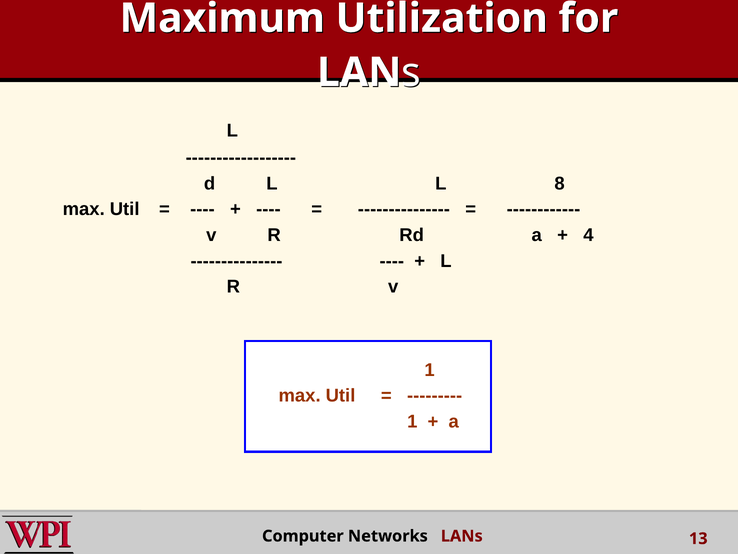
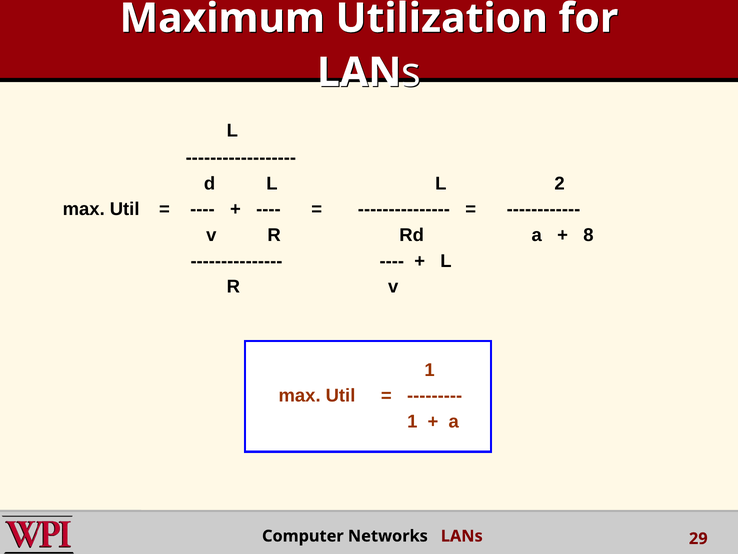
8: 8 -> 2 (560, 183)
4: 4 -> 8 (588, 235)
13: 13 -> 29 (698, 538)
